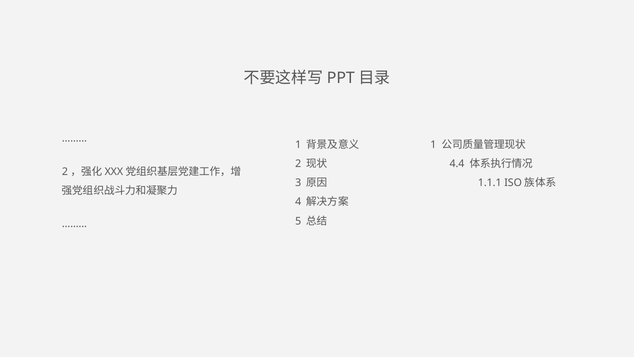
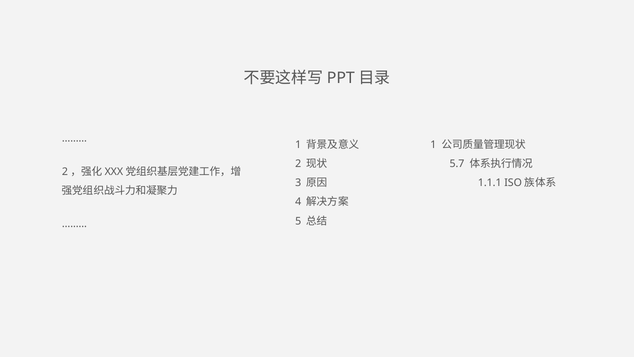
4.4: 4.4 -> 5.7 (457, 164)
